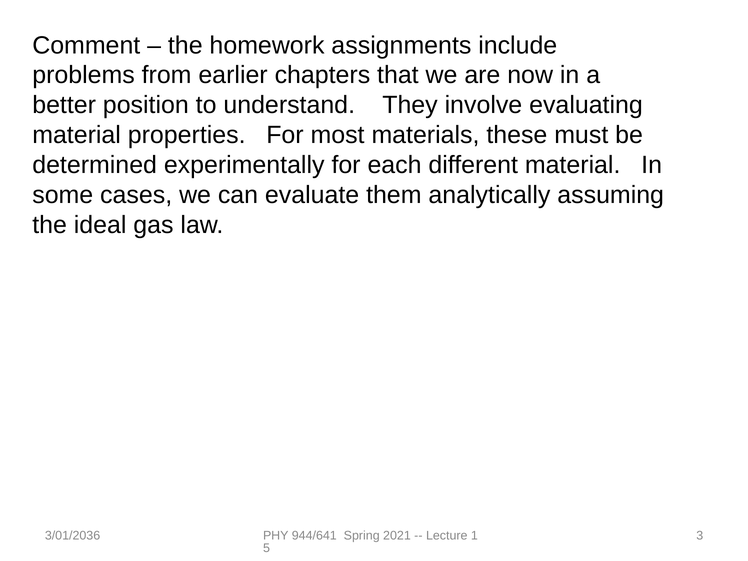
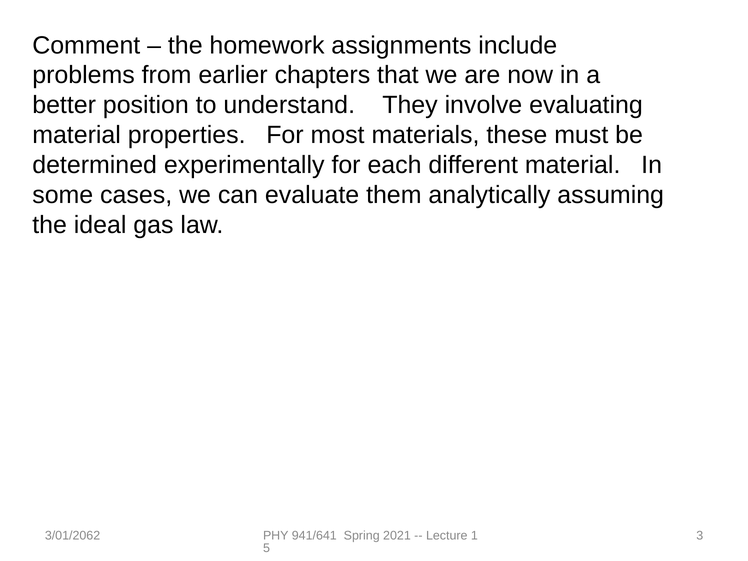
3/01/2036: 3/01/2036 -> 3/01/2062 (73, 536)
944/641: 944/641 -> 941/641 (314, 536)
